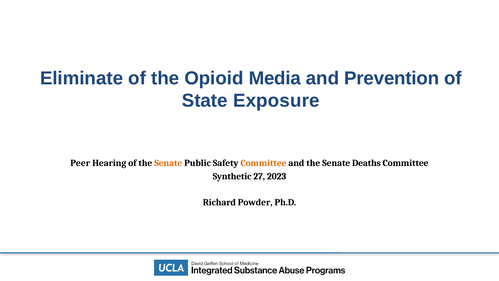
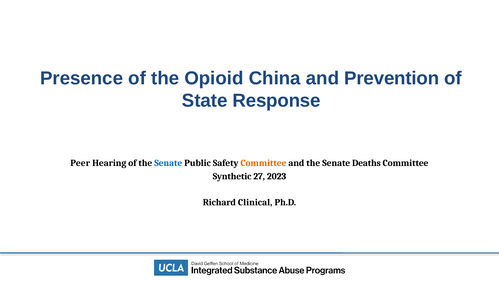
Eliminate: Eliminate -> Presence (82, 78)
Media: Media -> China (275, 78)
Exposure: Exposure -> Response (277, 101)
Senate colour: orange -> blue (168, 163)
Powder: Powder -> Clinical (255, 202)
